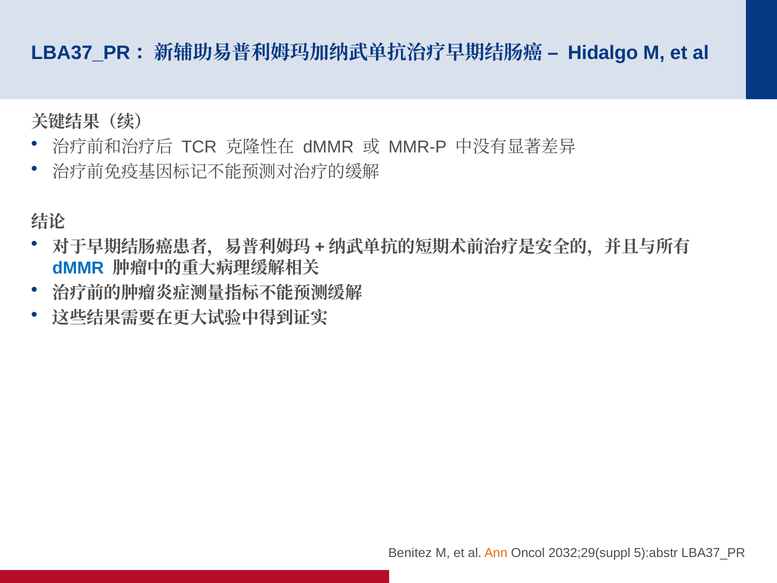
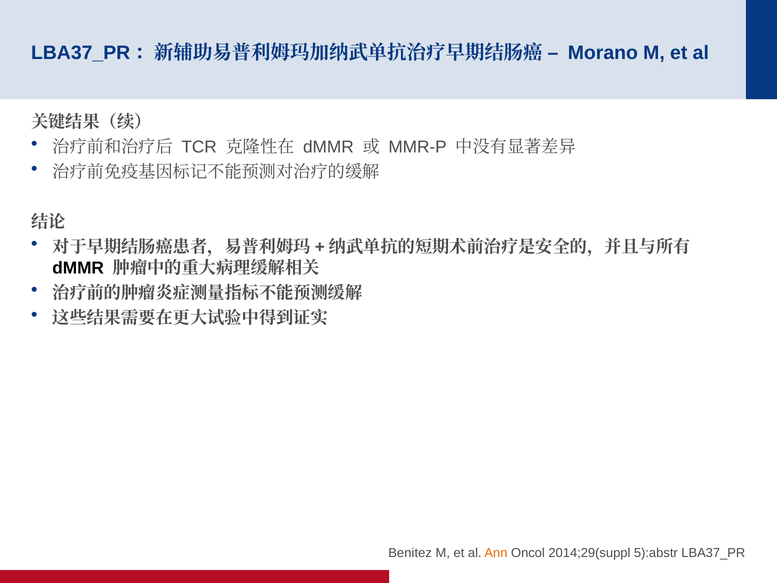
Hidalgo: Hidalgo -> Morano (603, 53)
dMMR colour: blue -> black (78, 268)
2032;29(suppl: 2032;29(suppl -> 2014;29(suppl (589, 553)
